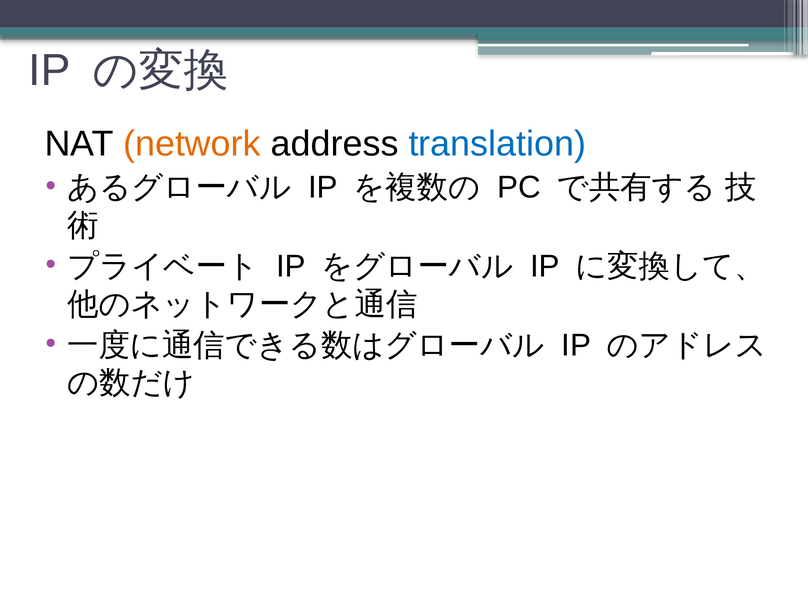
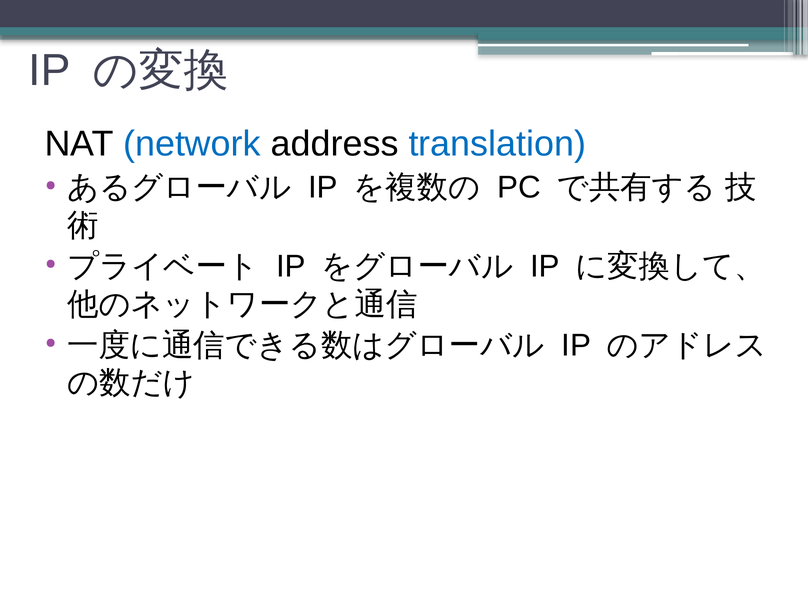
network colour: orange -> blue (192, 144)
